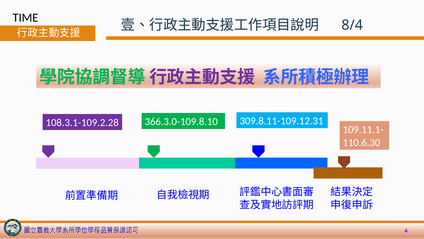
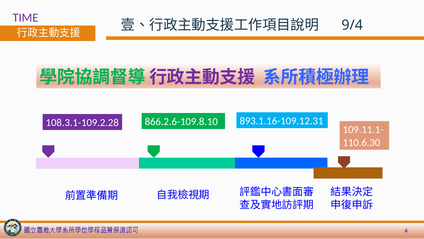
TIME colour: black -> purple (25, 18)
8/4: 8/4 -> 9/4 (352, 25)
366.3.0-109.8.10: 366.3.0-109.8.10 -> 866.2.6-109.8.10 (181, 122)
309.8.11-109.12.31: 309.8.11-109.12.31 -> 893.1.16-109.12.31 (281, 121)
